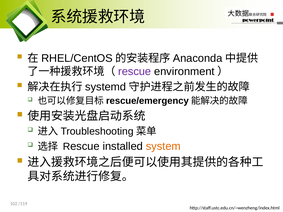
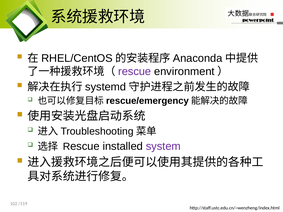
system colour: orange -> purple (163, 146)
